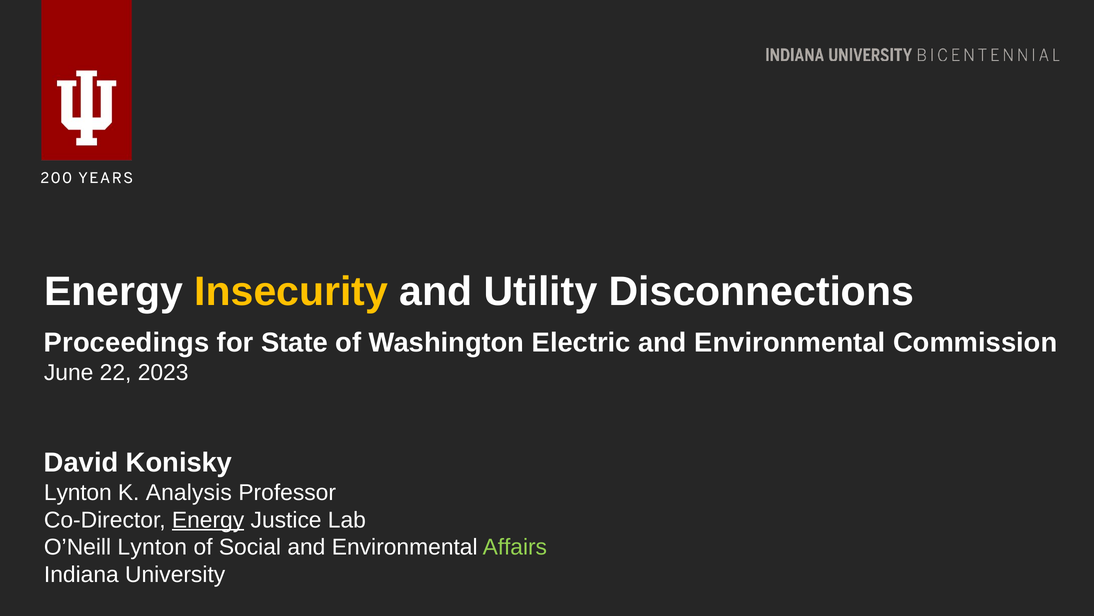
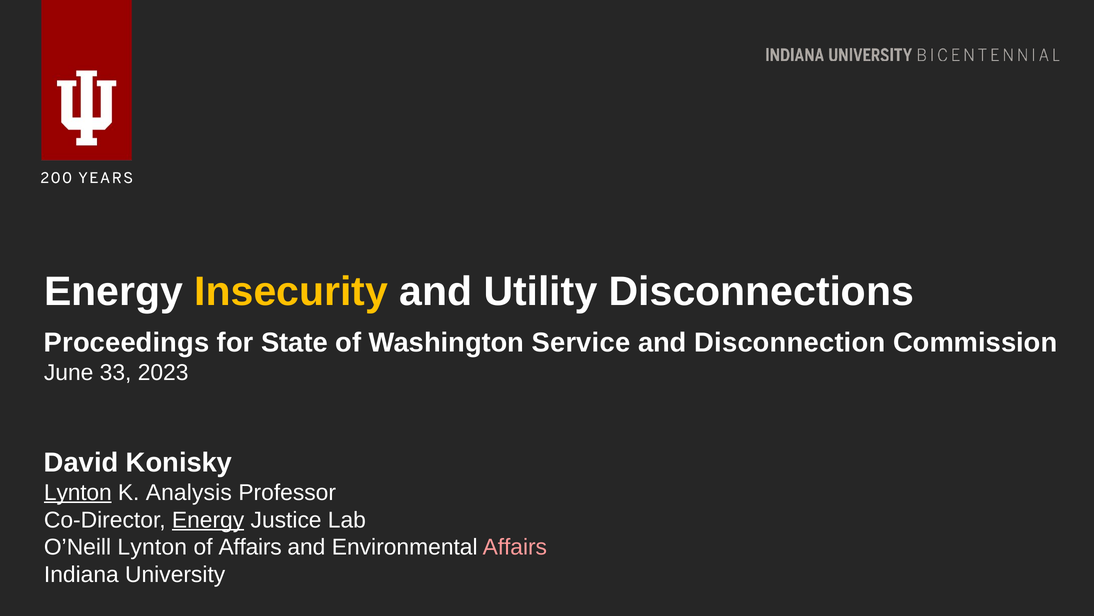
Electric: Electric -> Service (581, 342)
Environmental: Environmental -> Disconnection (790, 342)
22: 22 -> 33 (116, 372)
Lynton underline: none -> present (78, 492)
of Social: Social -> Affairs (250, 547)
Affairs colour: light green -> pink (515, 547)
